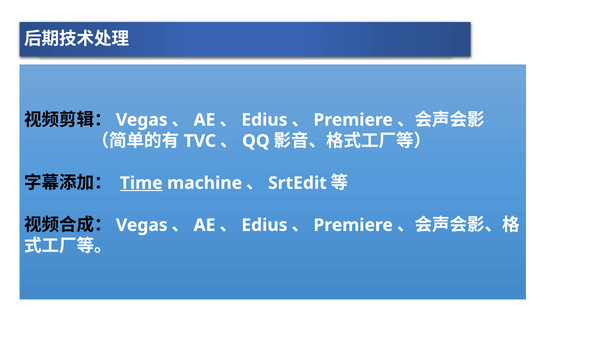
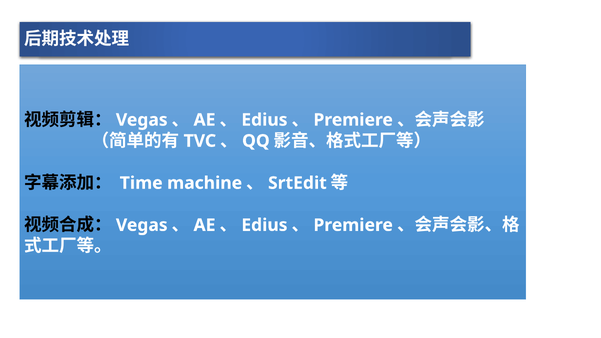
Time underline: present -> none (141, 183)
